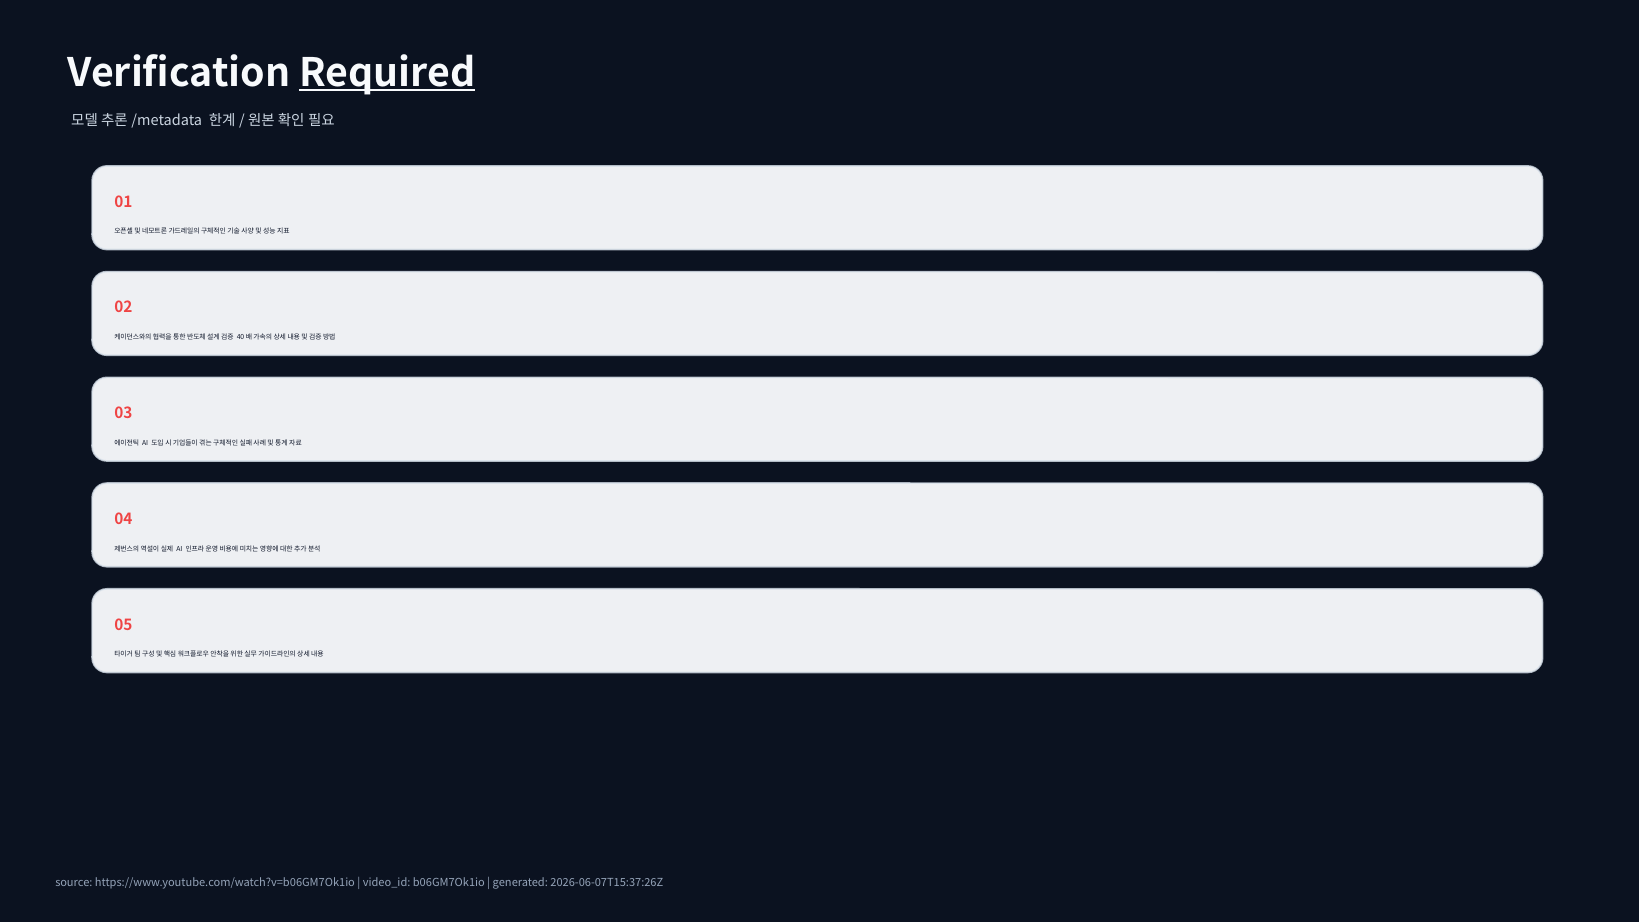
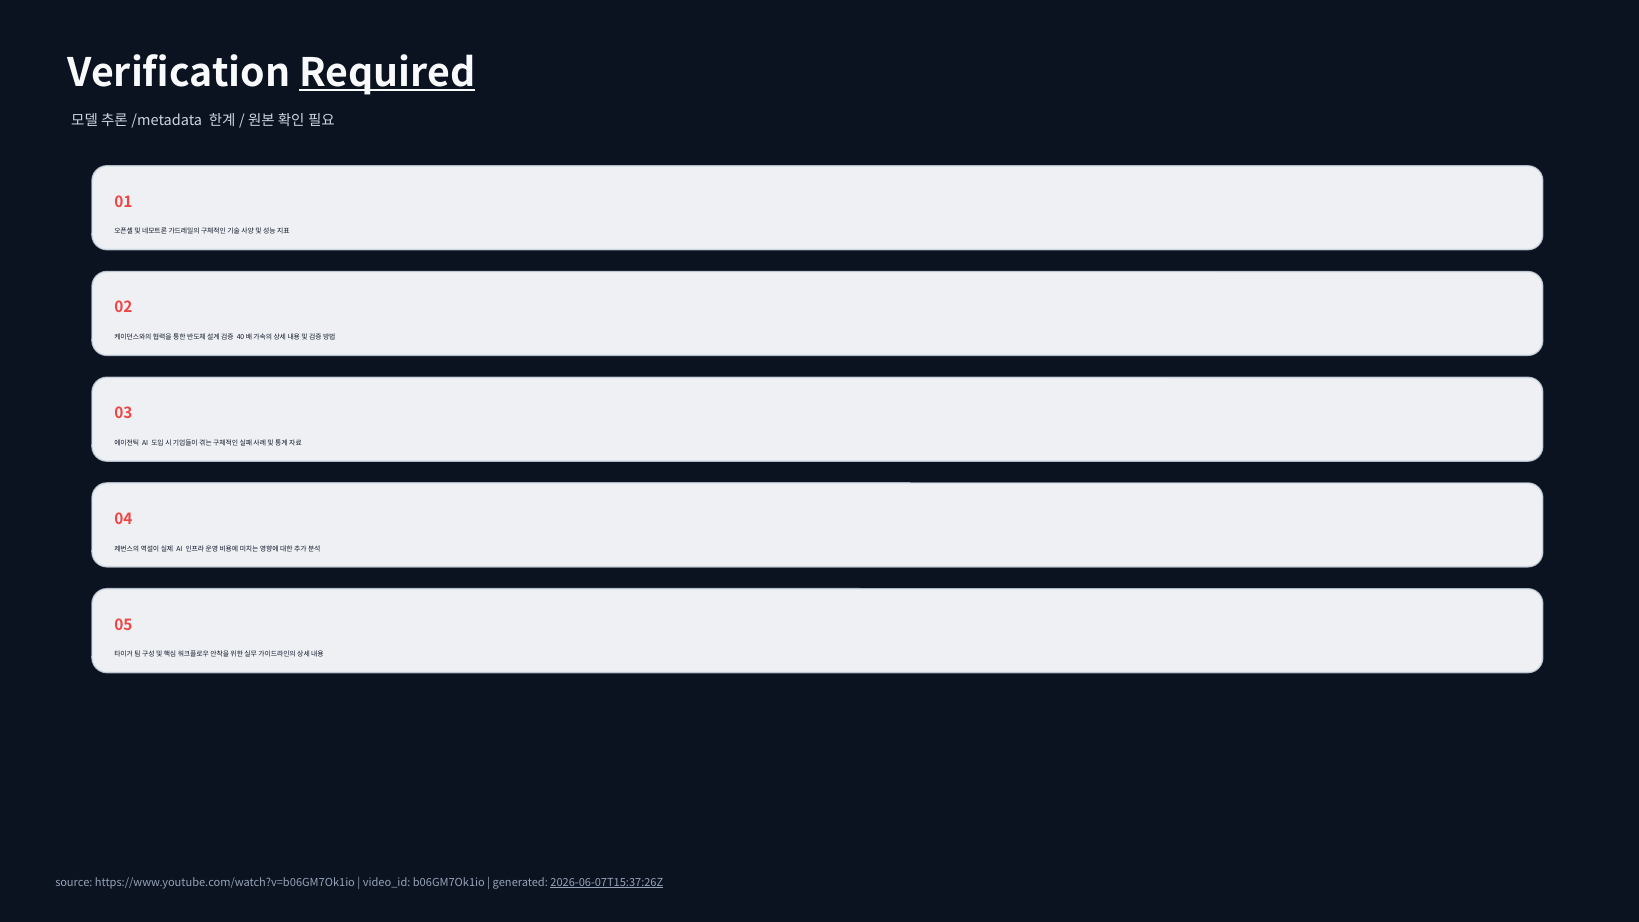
2026-06-07T15:37:26Z underline: none -> present (607, 883)
